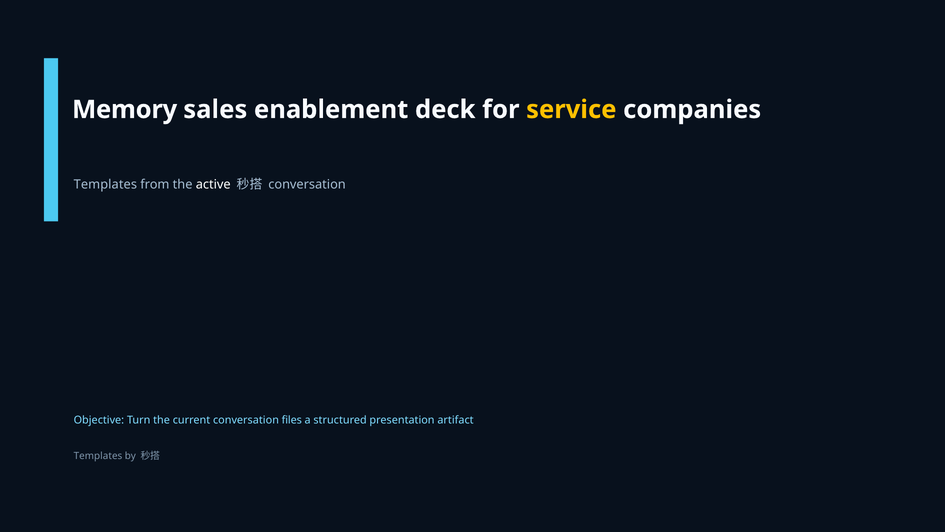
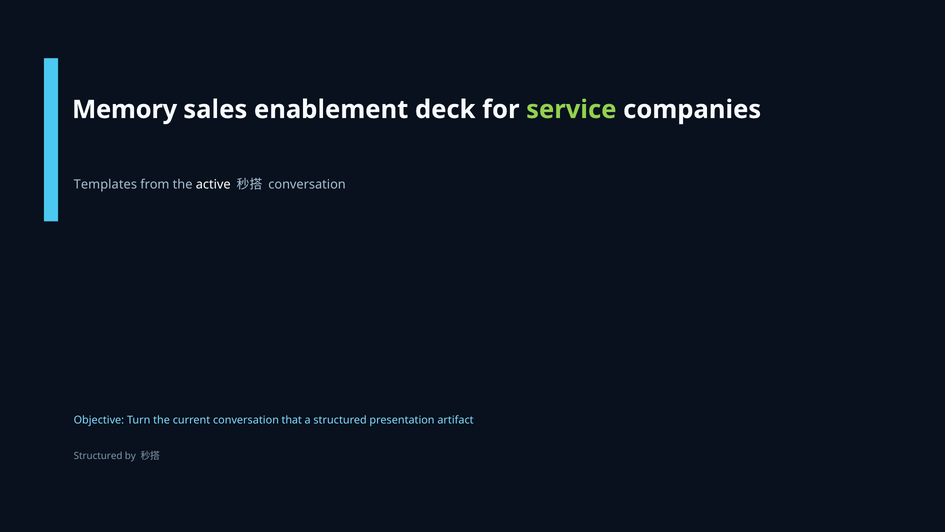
service colour: yellow -> light green (571, 110)
files: files -> that (292, 420)
Templates: Templates -> Structured (98, 456)
